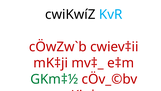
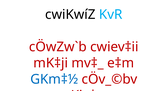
GKm‡½ colour: green -> blue (54, 79)
